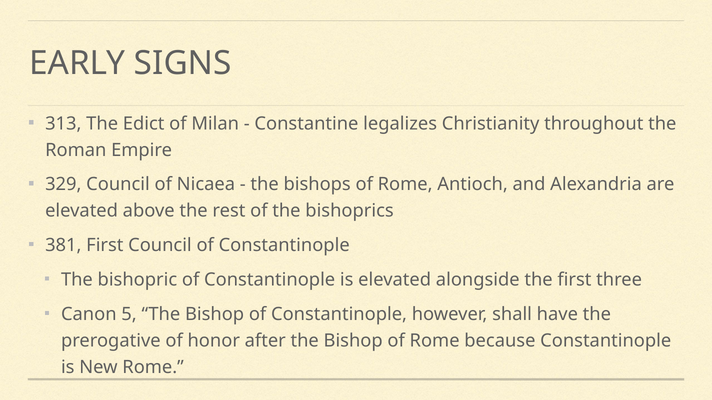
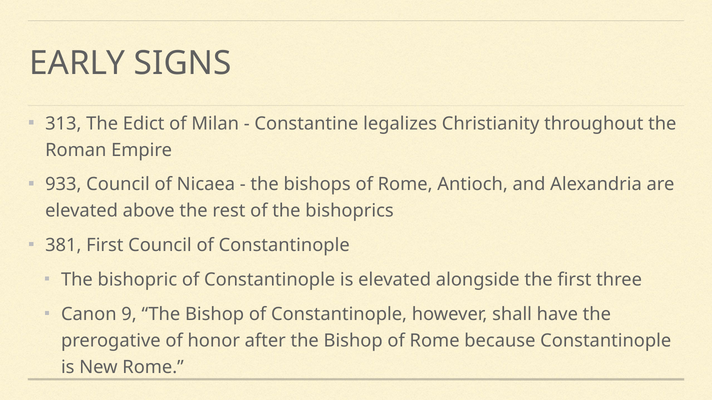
329: 329 -> 933 (63, 185)
5: 5 -> 9 (129, 315)
